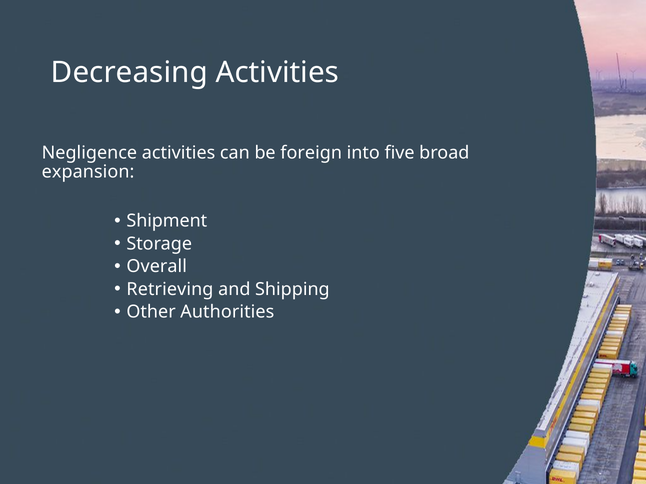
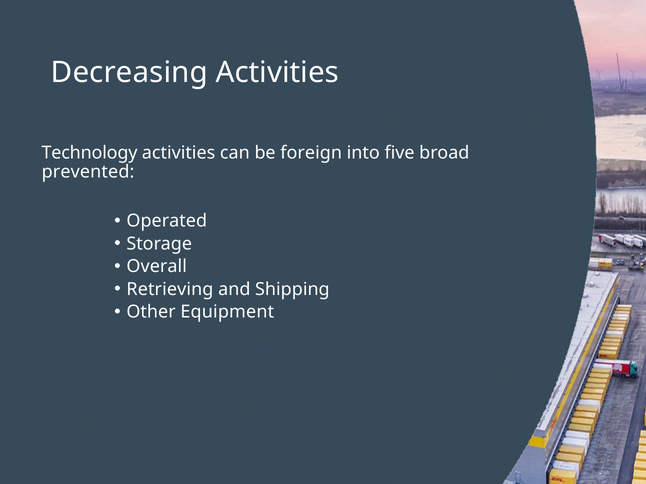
Negligence: Negligence -> Technology (89, 153)
expansion: expansion -> prevented (88, 172)
Shipment: Shipment -> Operated (167, 221)
Authorities: Authorities -> Equipment (227, 312)
